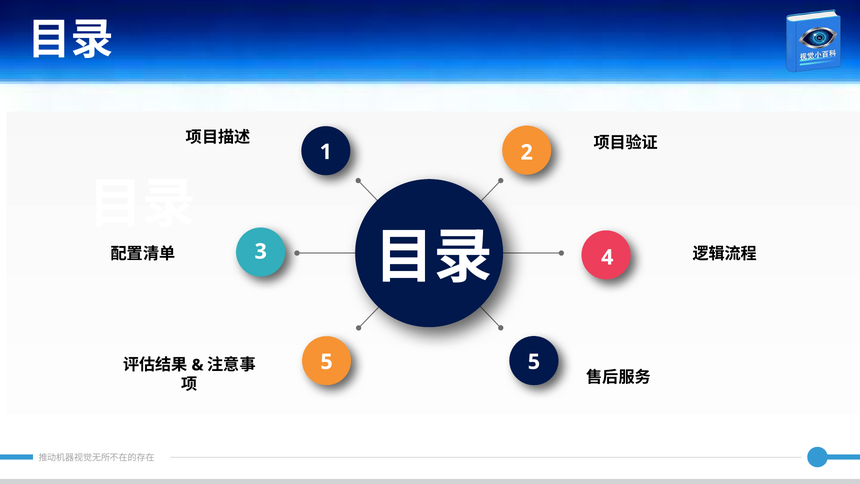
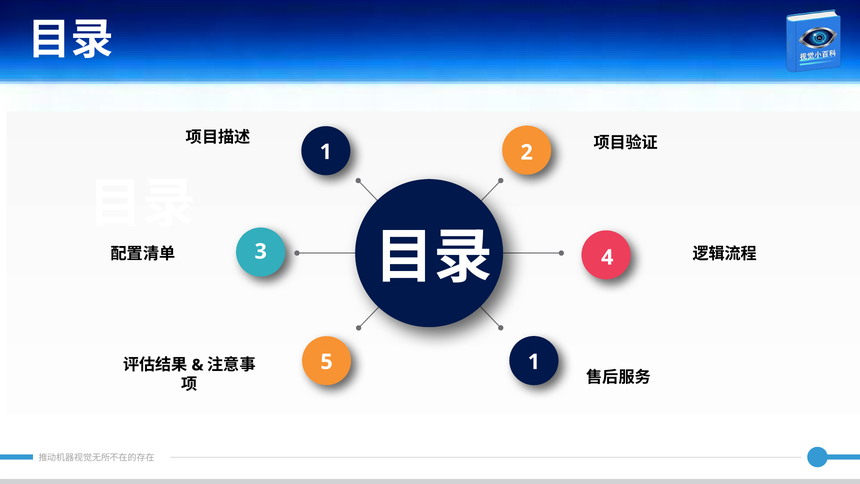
5 5: 5 -> 1 (534, 362)
